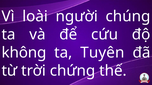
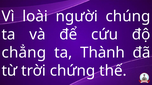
không: không -> chẳng (24, 53)
Tuyên: Tuyên -> Thành (103, 53)
